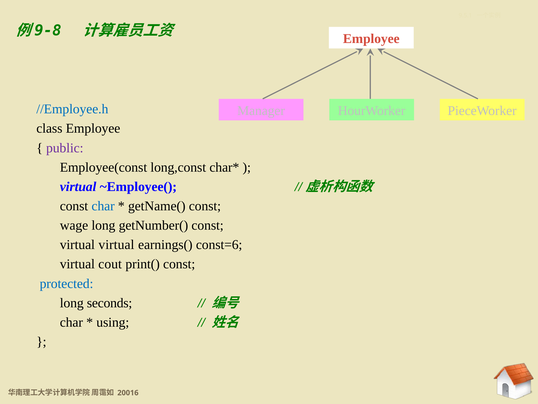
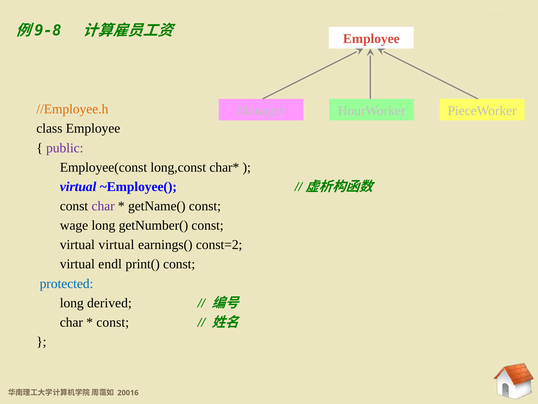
//Employee.h colour: blue -> orange (72, 109)
char colour: blue -> purple (103, 206)
const=6: const=6 -> const=2 (219, 245)
cout: cout -> endl (110, 264)
seconds: seconds -> derived (109, 303)
using: using -> const (113, 322)
